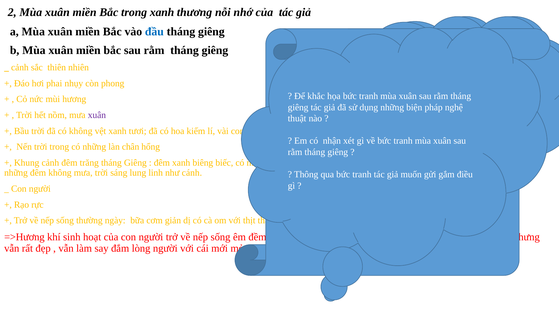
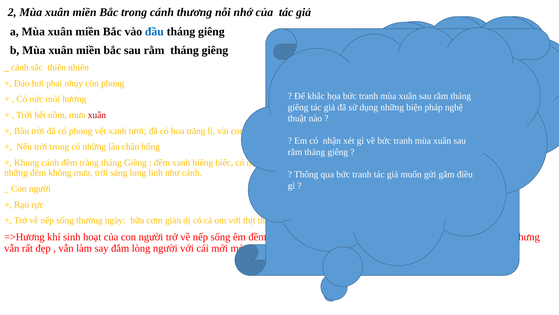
trong xanh: xanh -> cánh (162, 12)
xuân colour: purple -> red (97, 115)
có không: không -> phong (81, 131)
hoa kiếm: kiếm -> trăng (196, 131)
